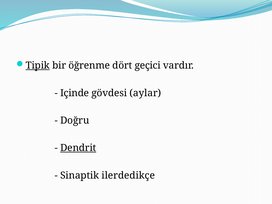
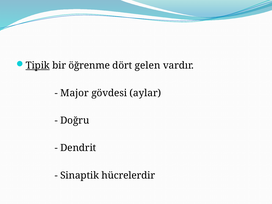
geçici: geçici -> gelen (148, 65)
Içinde: Içinde -> Major (75, 93)
Dendrit underline: present -> none (78, 148)
ilerdedikçe: ilerdedikçe -> hücrelerdir (128, 175)
